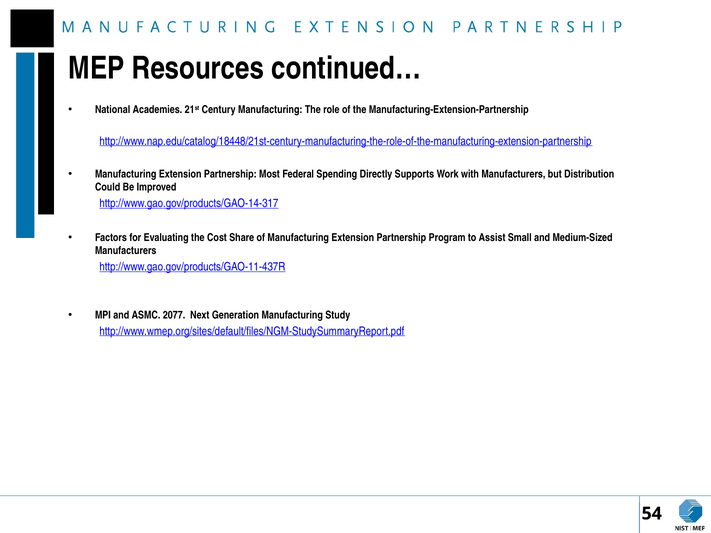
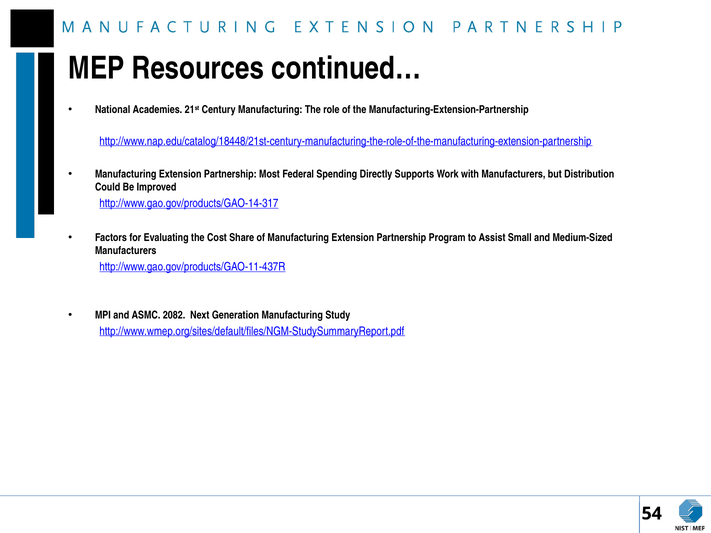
2077: 2077 -> 2082 (174, 315)
